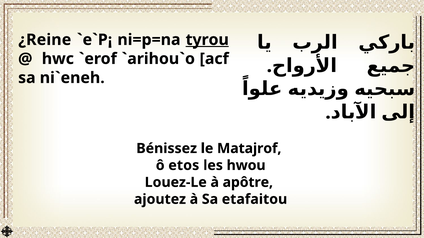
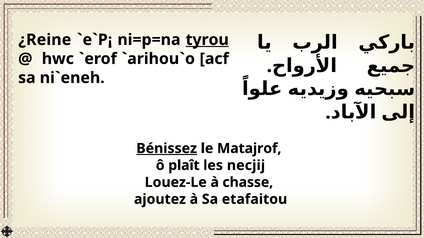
Bénissez underline: none -> present (167, 149)
etos: etos -> plaît (184, 166)
hwou: hwou -> necjij (246, 166)
apôtre: apôtre -> chasse (248, 183)
